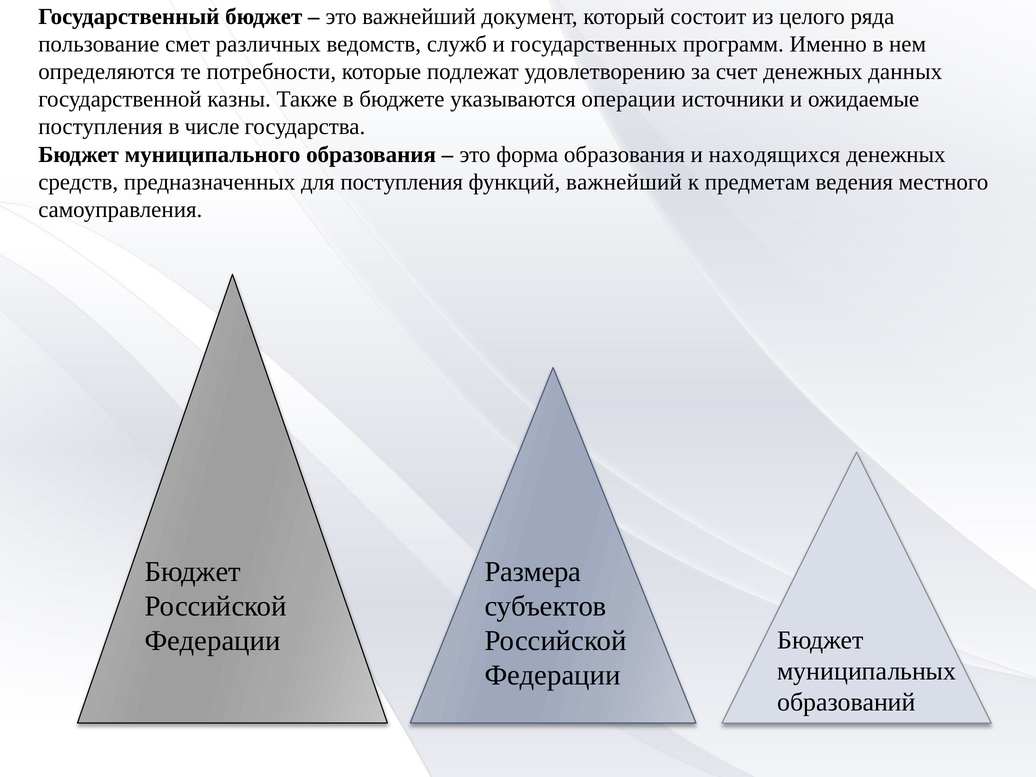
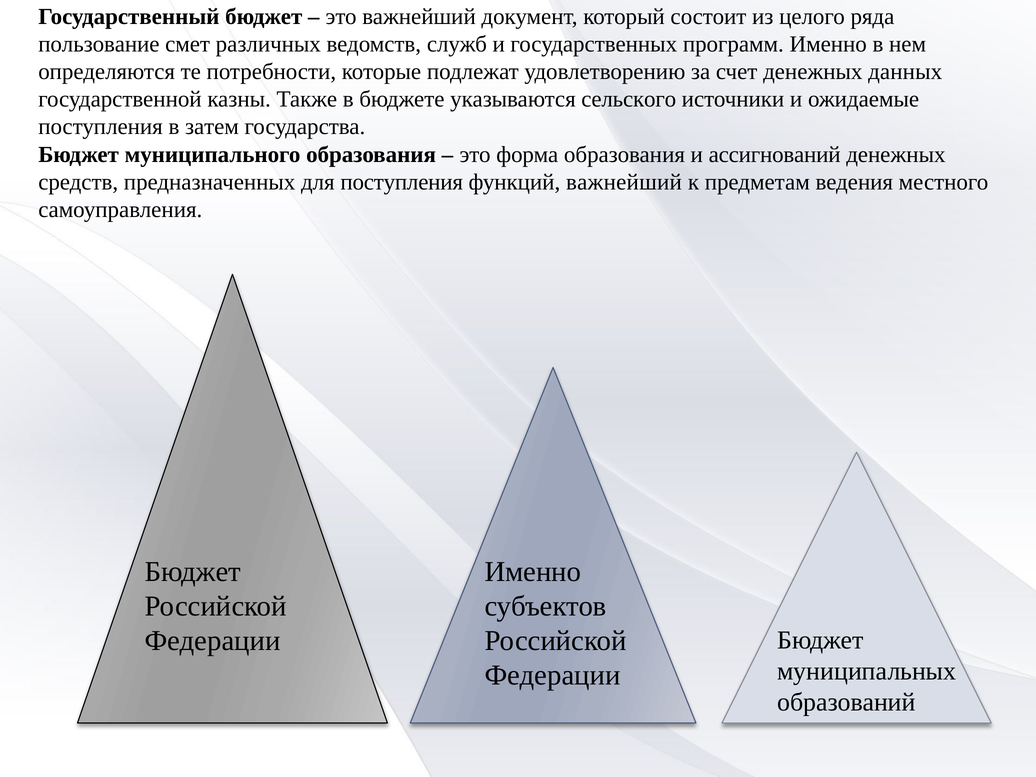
операции: операции -> сельского (629, 99)
числе: числе -> затем (212, 127)
находящихся: находящихся -> ассигнований (775, 154)
Размера: Размера -> Именно (533, 572)
